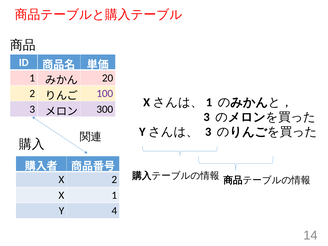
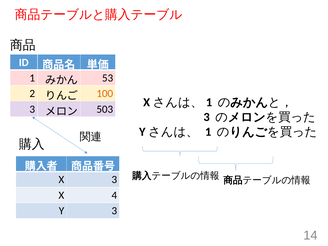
20: 20 -> 53 (108, 78)
100 colour: purple -> orange (105, 94)
300: 300 -> 503 (105, 109)
3: 3 -> 1 (208, 132)
X 2: 2 -> 3 (114, 180)
X 1: 1 -> 4 (114, 195)
Y 4: 4 -> 3 (114, 211)
